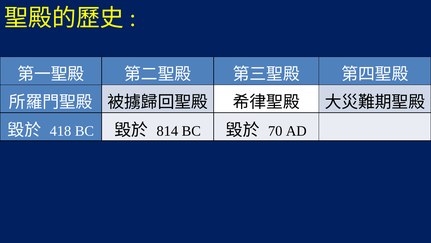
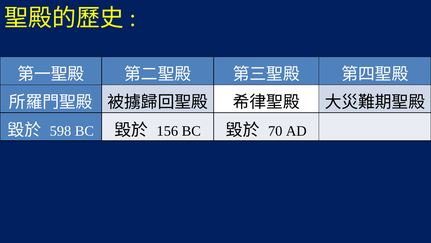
418: 418 -> 598 (60, 131)
814: 814 -> 156 (167, 131)
